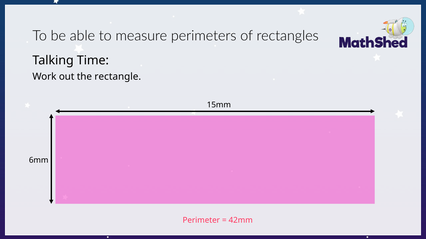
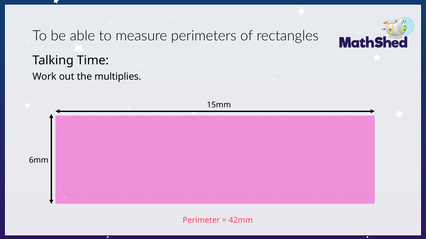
rectangle: rectangle -> multiplies (118, 77)
